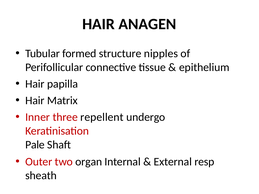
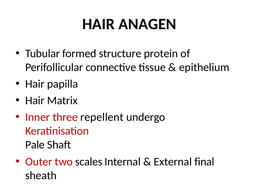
nipples: nipples -> protein (161, 54)
organ: organ -> scales (89, 162)
resp: resp -> final (204, 162)
